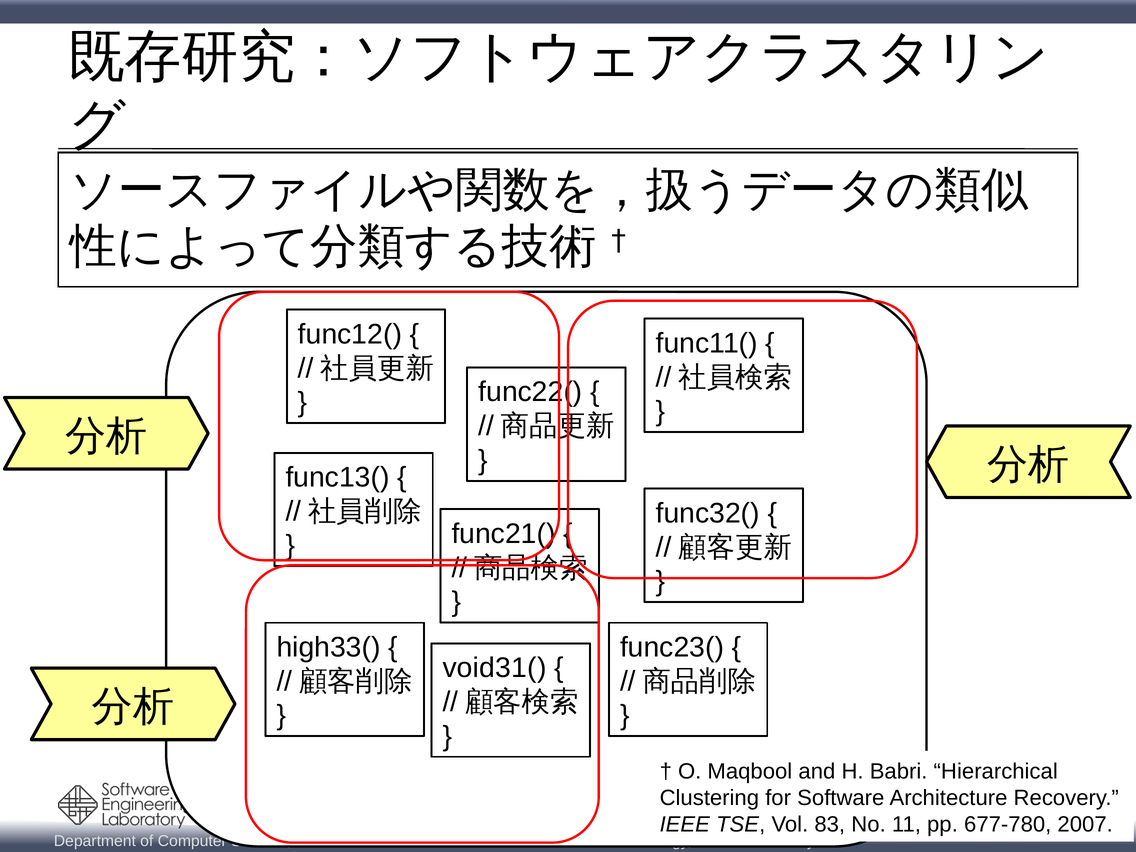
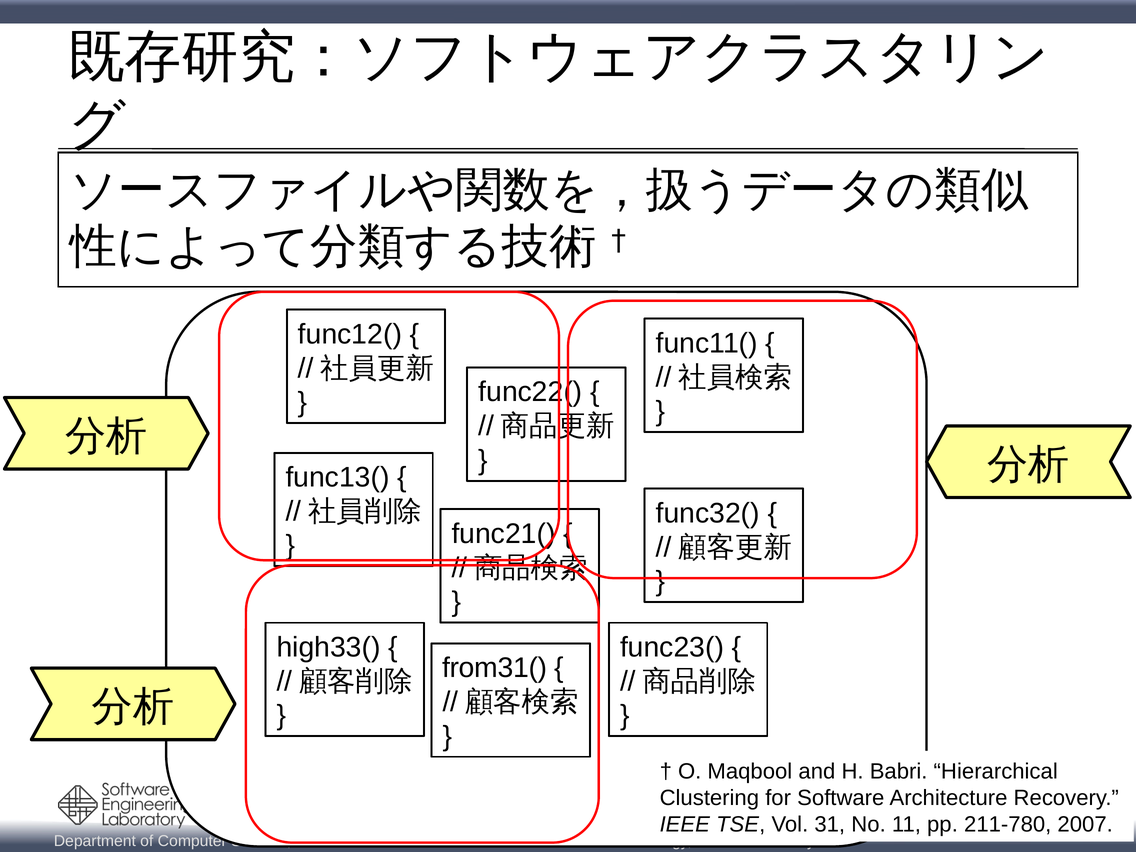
void31(: void31( -> from31( (495, 668)
83: 83 -> 31 (830, 824)
677-780: 677-780 -> 211-780 (1008, 824)
